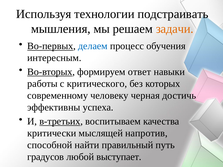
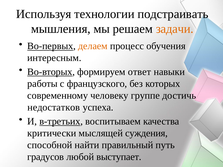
делаем colour: blue -> orange (93, 46)
критического: критического -> французского (97, 84)
черная: черная -> группе (145, 96)
эффективны: эффективны -> недостатков (54, 108)
напротив: напротив -> суждения (146, 133)
